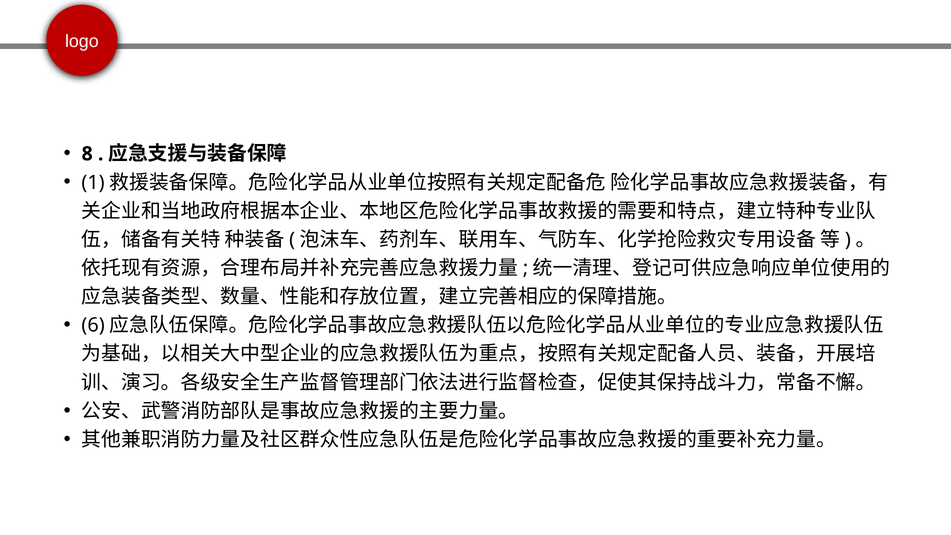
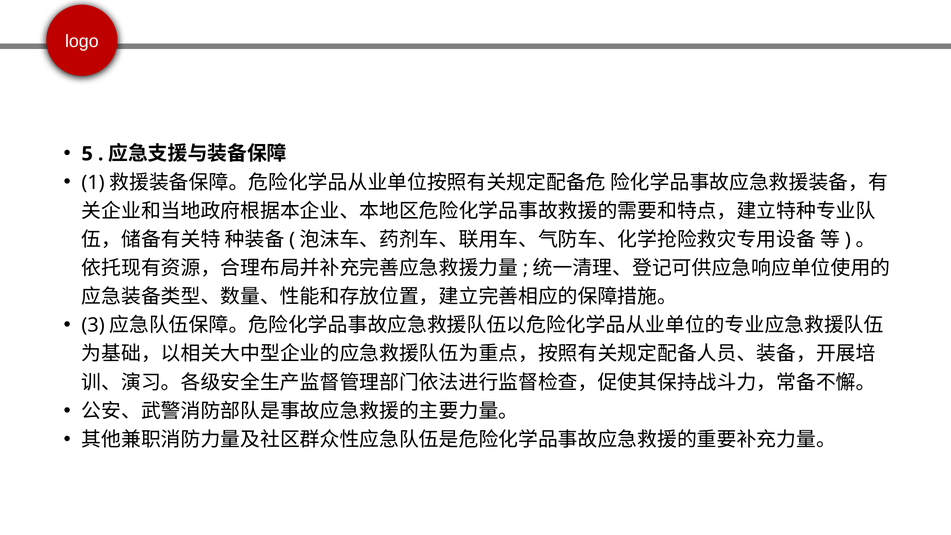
8: 8 -> 5 (87, 154)
6: 6 -> 3 (93, 325)
